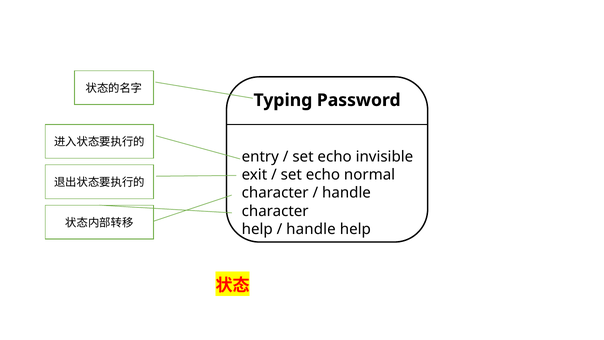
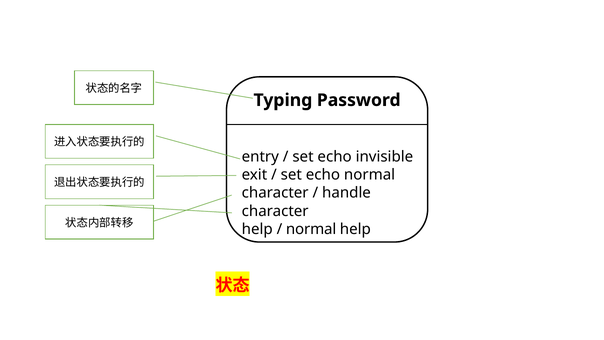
handle: handle -> normal (311, 229)
